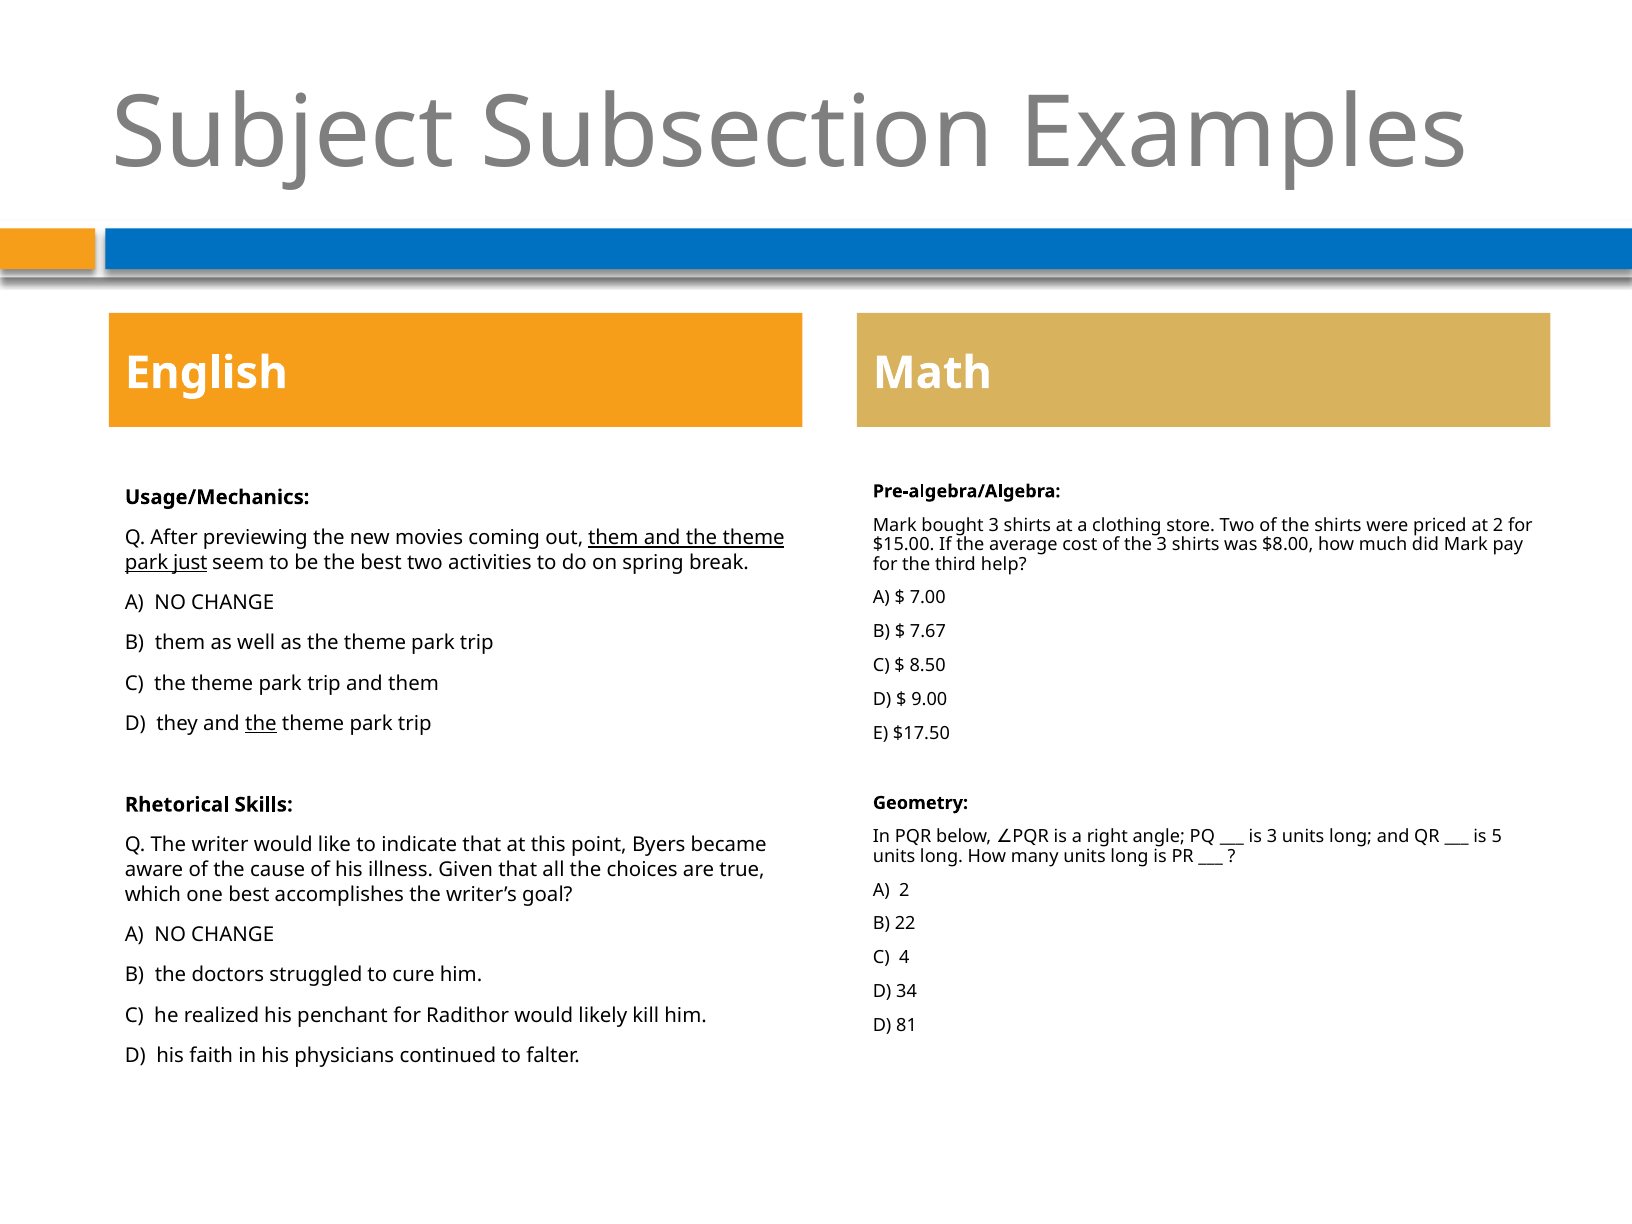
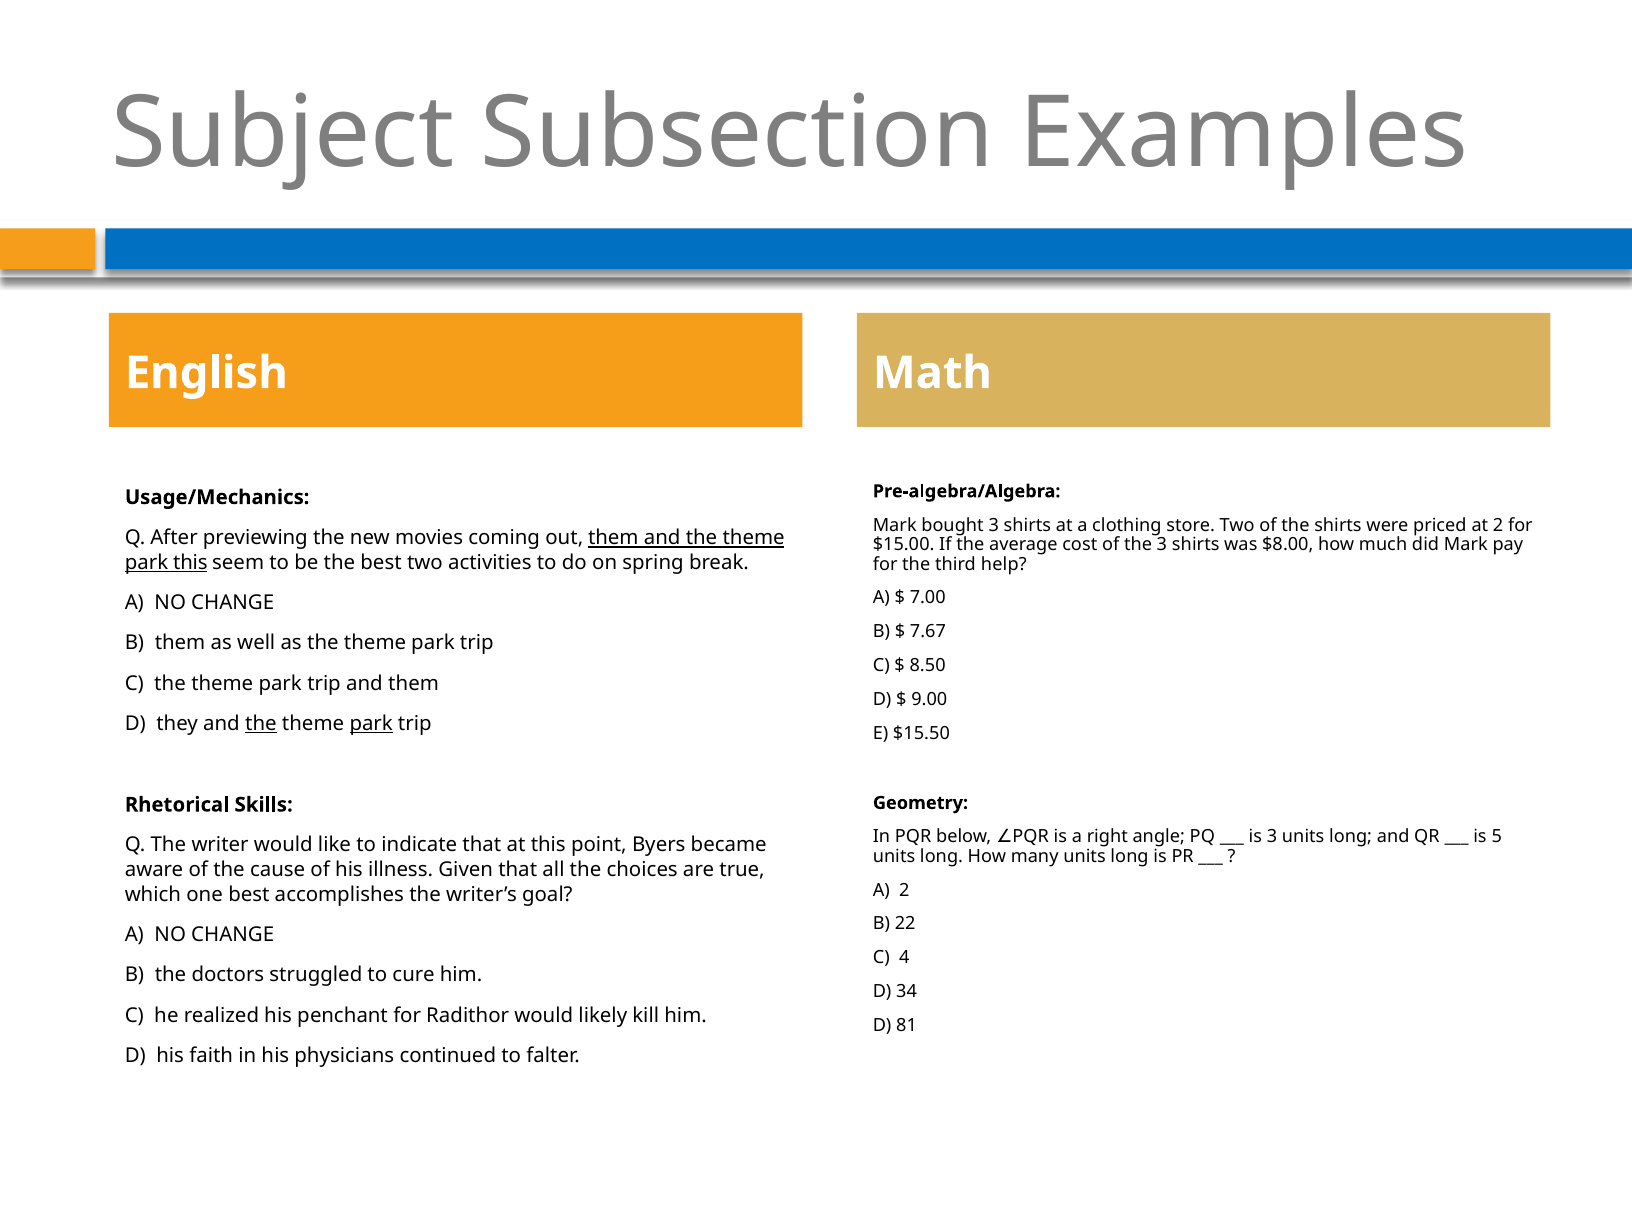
park just: just -> this (190, 562)
park underline: none -> present (371, 724)
$17.50: $17.50 -> $15.50 (921, 733)
